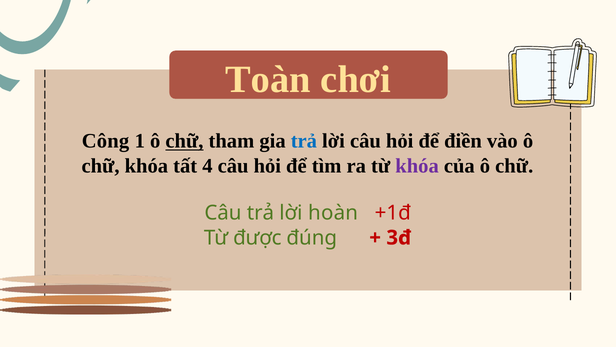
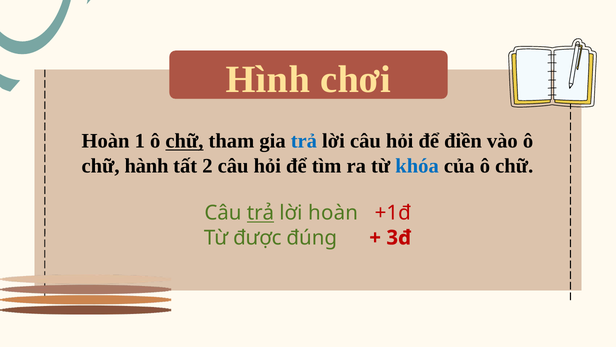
Toàn: Toàn -> Hình (268, 79)
Công: Công -> Hoàn (106, 141)
chữ khóa: khóa -> hành (146, 166)
4: 4 -> 2 (207, 166)
khóa colour: purple -> blue (417, 166)
trả underline: none -> present (260, 213)
